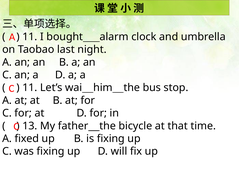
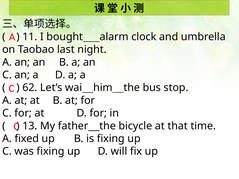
11: 11 -> 62 (30, 88)
